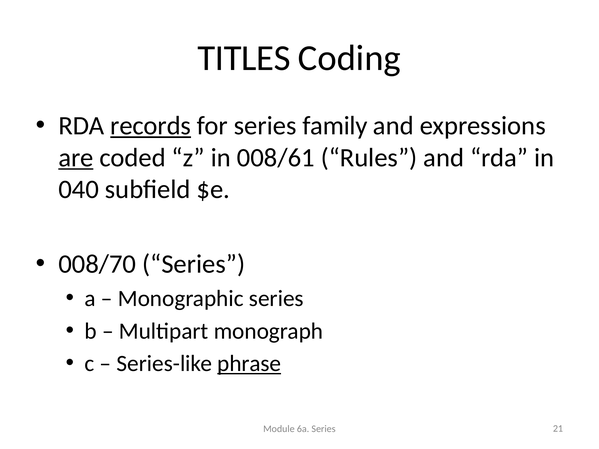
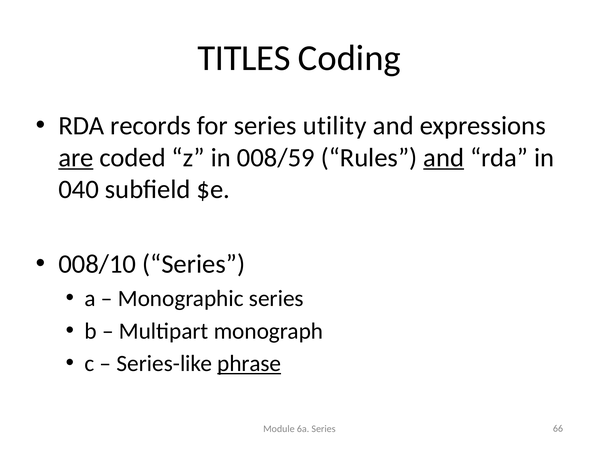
records underline: present -> none (151, 126)
family: family -> utility (335, 126)
008/61: 008/61 -> 008/59 (276, 158)
and underline: none -> present (444, 158)
008/70: 008/70 -> 008/10 (97, 264)
21: 21 -> 66 (558, 429)
